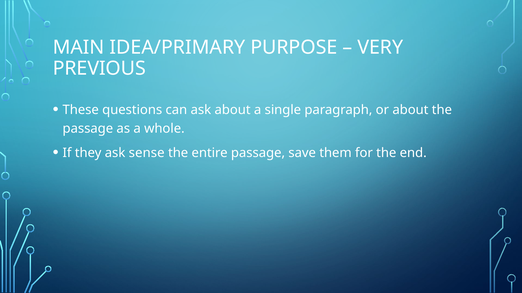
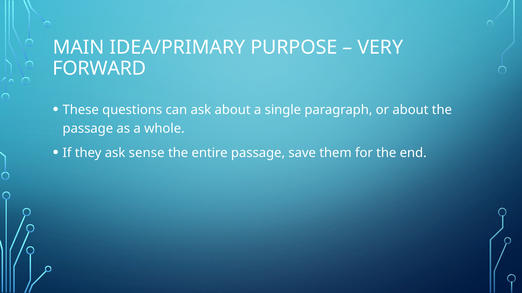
PREVIOUS: PREVIOUS -> FORWARD (99, 69)
